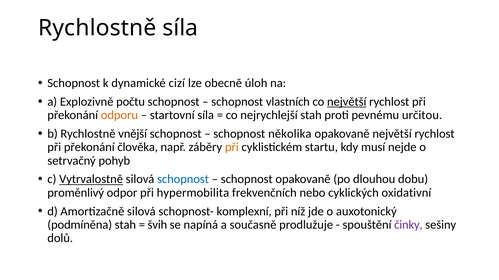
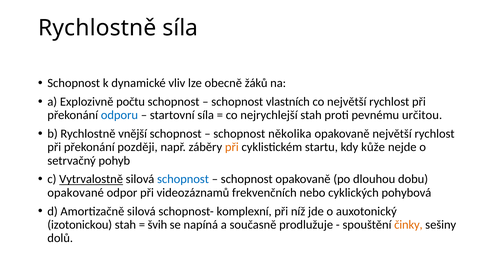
cizí: cizí -> vliv (177, 83)
úloh: úloh -> žáků (256, 83)
největší underline: present -> none (347, 102)
odporu colour: orange -> blue (119, 115)
člověka: člověka -> později (138, 148)
musí: musí -> kůže (373, 148)
proměnlivý: proměnlivý -> opakované (76, 193)
hypermobilita: hypermobilita -> videozáznamů (193, 193)
oxidativní: oxidativní -> pohybová (406, 193)
podmíněna: podmíněna -> izotonickou (80, 225)
činky colour: purple -> orange (408, 225)
